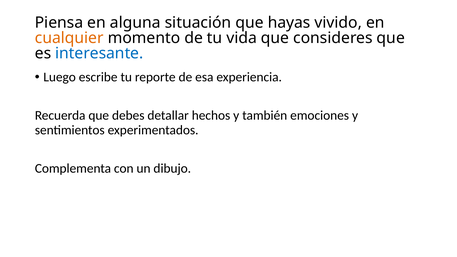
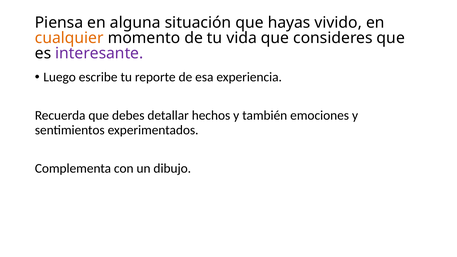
interesante colour: blue -> purple (99, 53)
